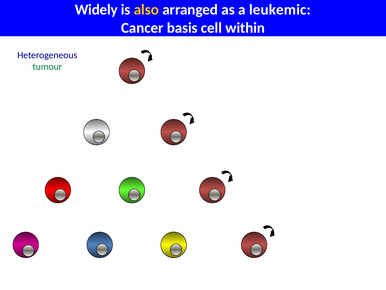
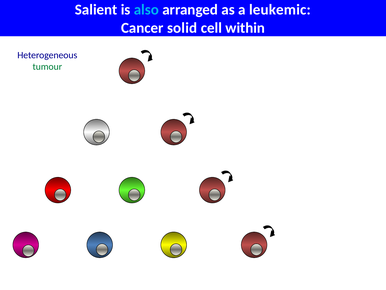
Widely: Widely -> Salient (96, 10)
also colour: yellow -> light blue (146, 10)
basis: basis -> solid (182, 28)
